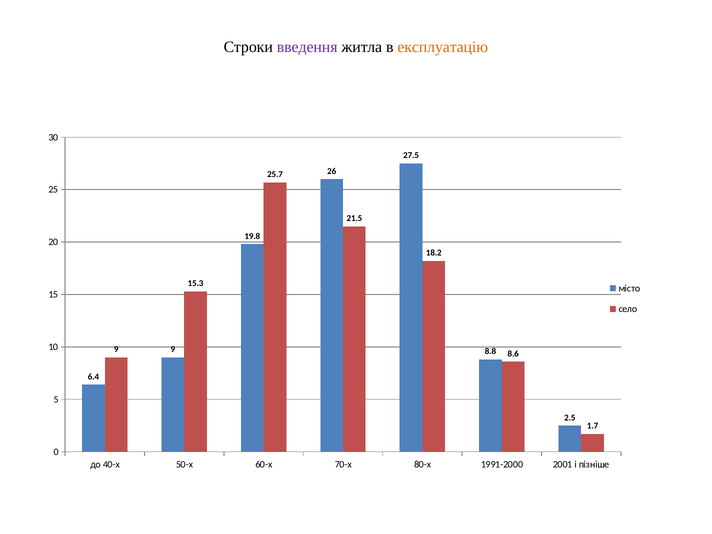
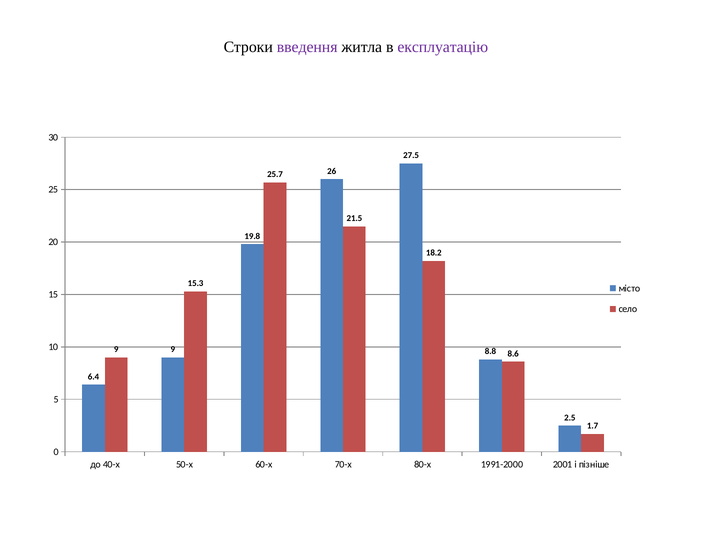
експлуатацію colour: orange -> purple (443, 47)
